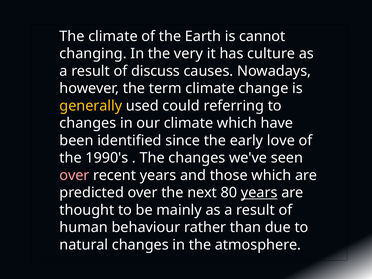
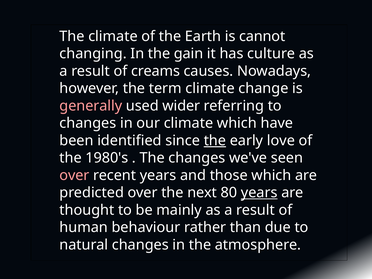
very: very -> gain (189, 54)
discuss: discuss -> creams (155, 71)
generally colour: yellow -> pink (91, 106)
could: could -> wider (181, 106)
the underline: none -> present (215, 141)
1990's: 1990's -> 1980's (107, 158)
